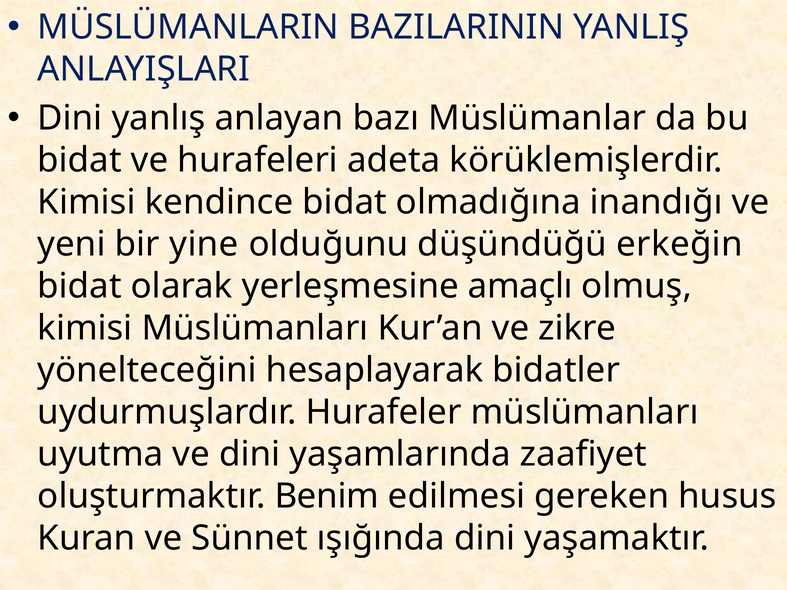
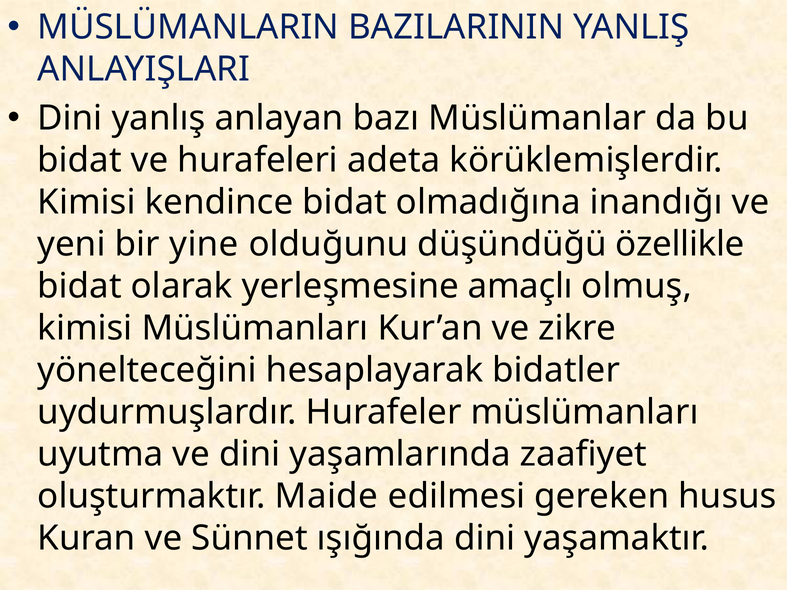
erkeğin: erkeğin -> özellikle (680, 244)
Benim: Benim -> Maide (326, 497)
